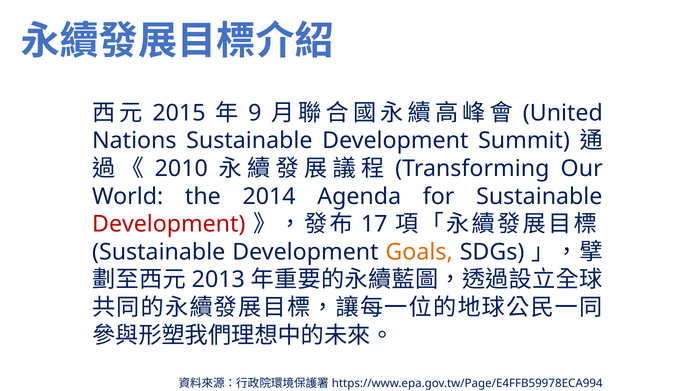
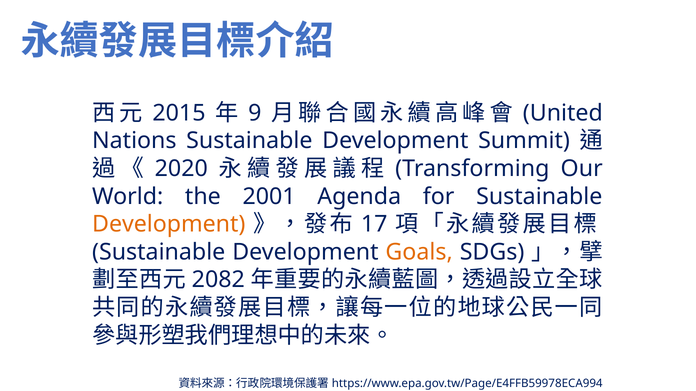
2010: 2010 -> 2020 (181, 169)
2014: 2014 -> 2001 (269, 197)
Development colour: red -> orange (169, 224)
2013: 2013 -> 2082 (218, 280)
